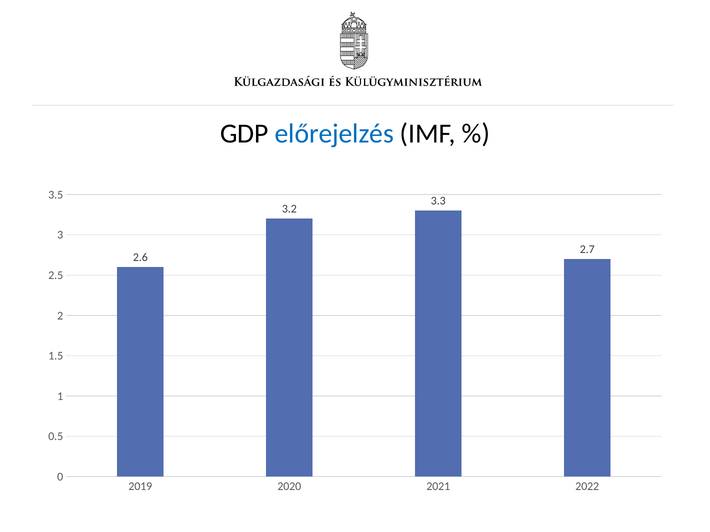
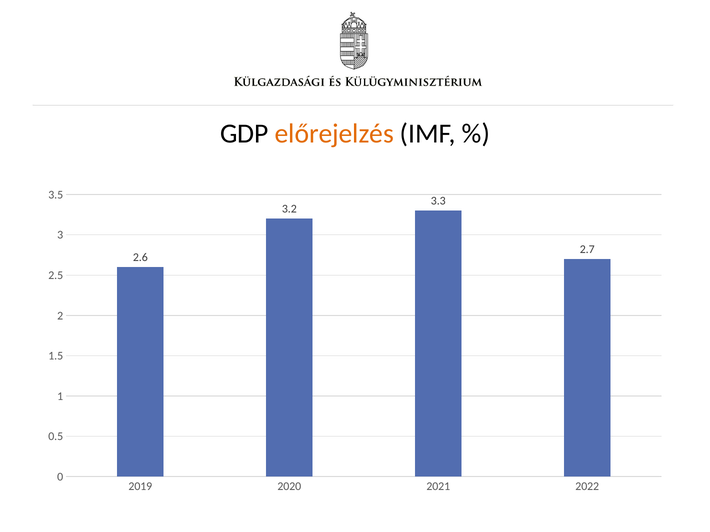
előrejelzés colour: blue -> orange (334, 134)
